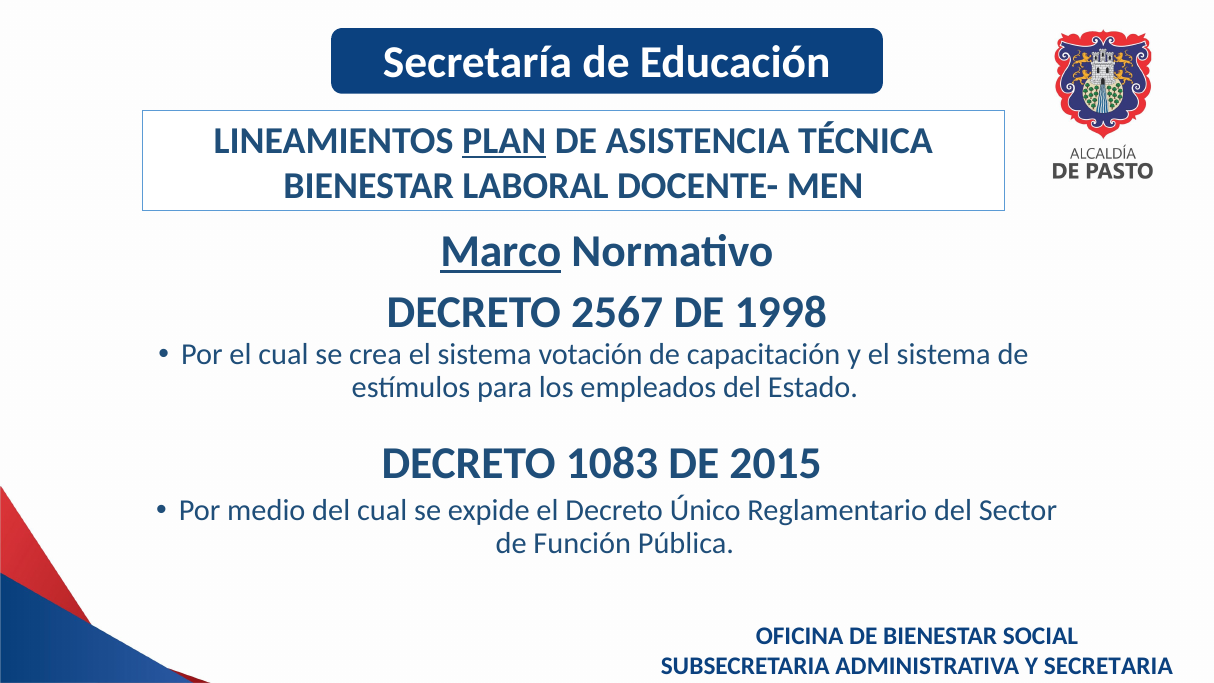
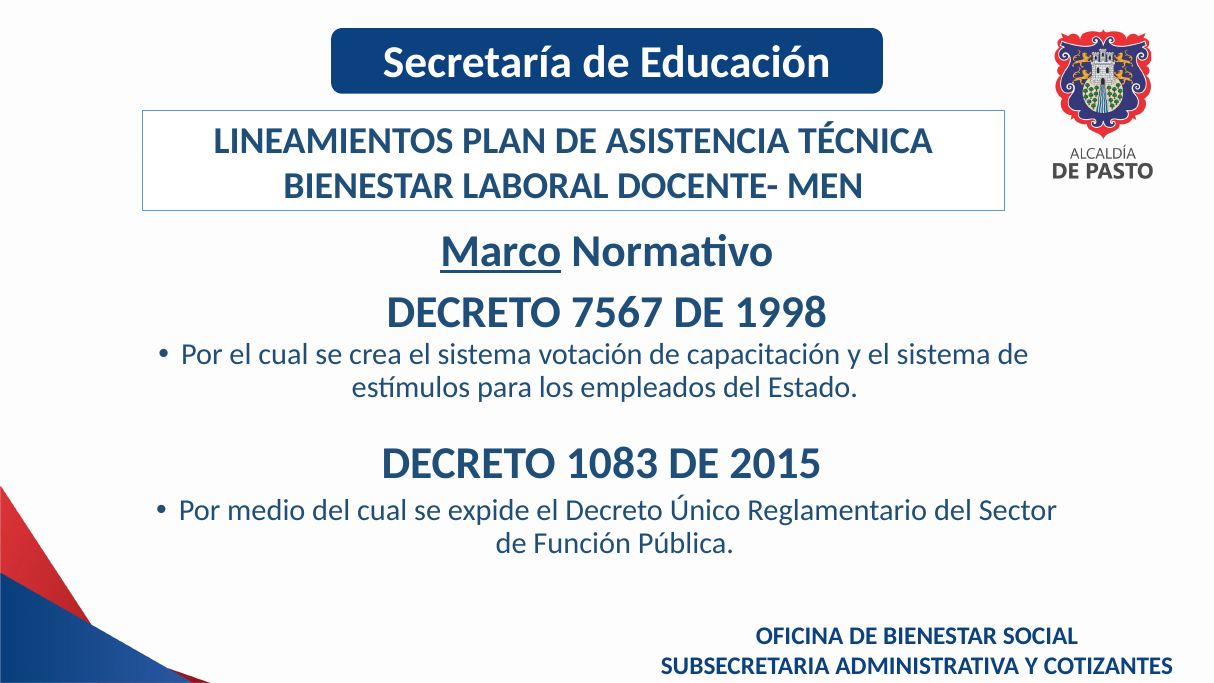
PLAN underline: present -> none (504, 140)
2567: 2567 -> 7567 (617, 312)
SECRETARIA: SECRETARIA -> COTIZANTES (1108, 666)
